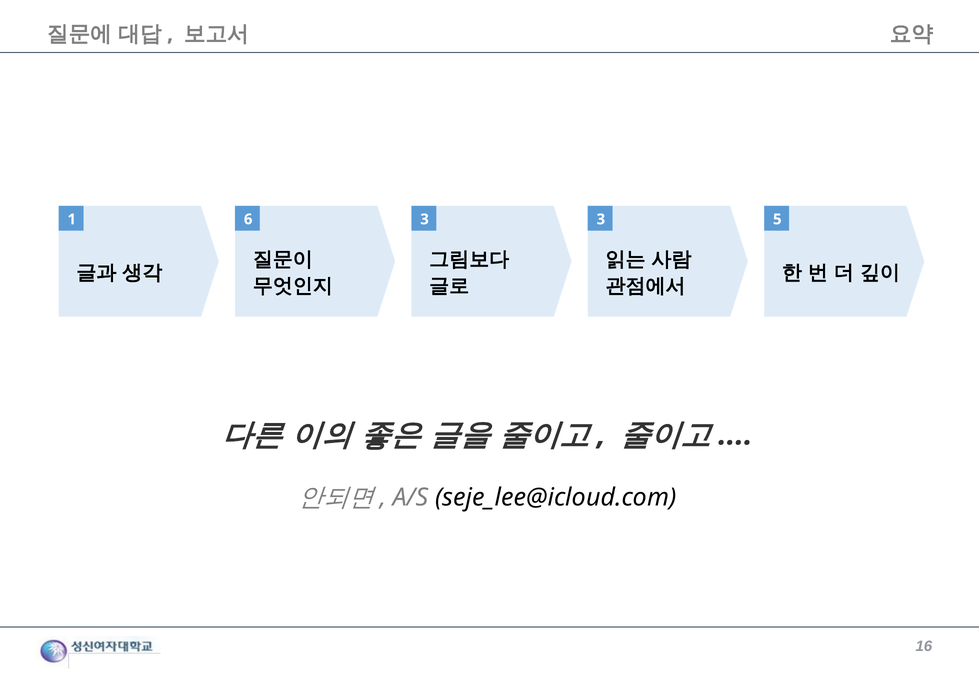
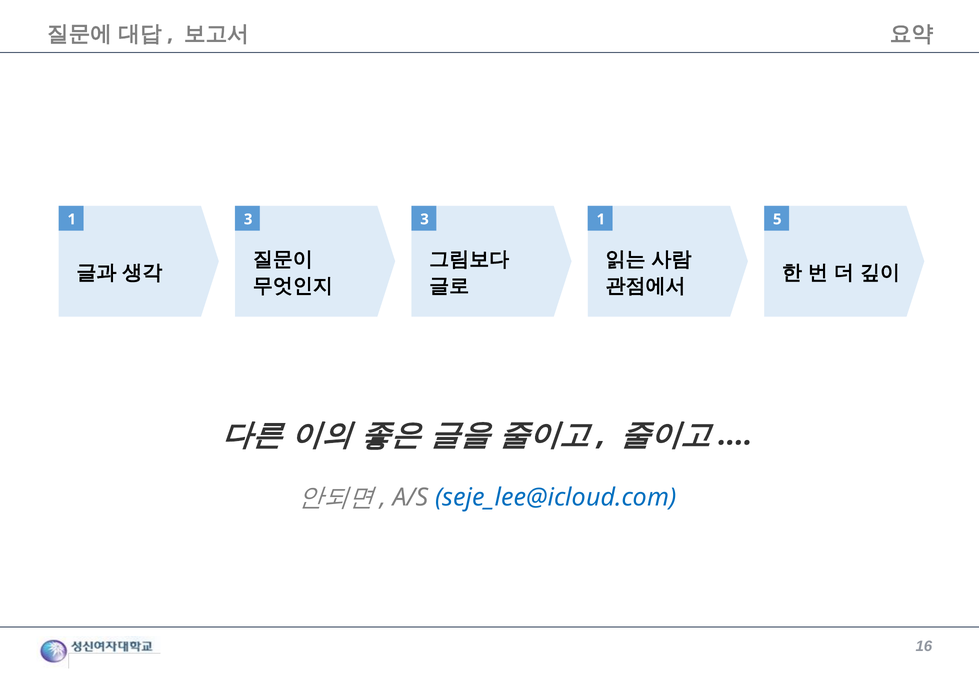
1 6: 6 -> 3 (248, 220)
3 3: 3 -> 1 (601, 220)
seje_lee@icloud.com colour: black -> blue (556, 498)
